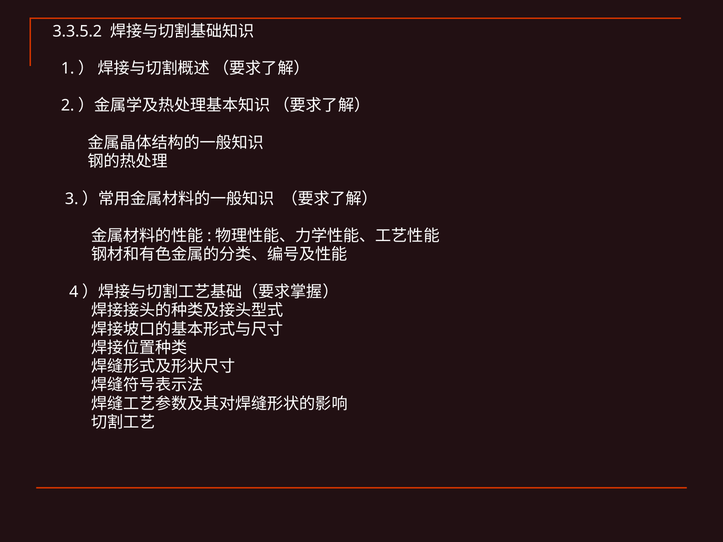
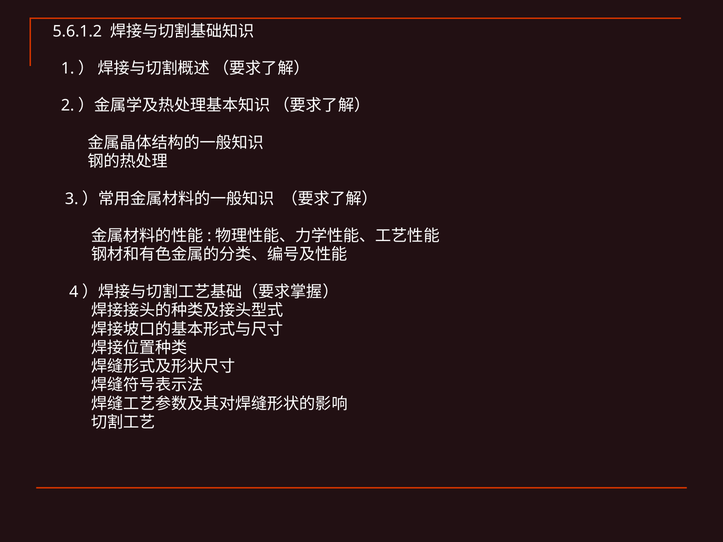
3.3.5.2: 3.3.5.2 -> 5.6.1.2 (77, 31)
